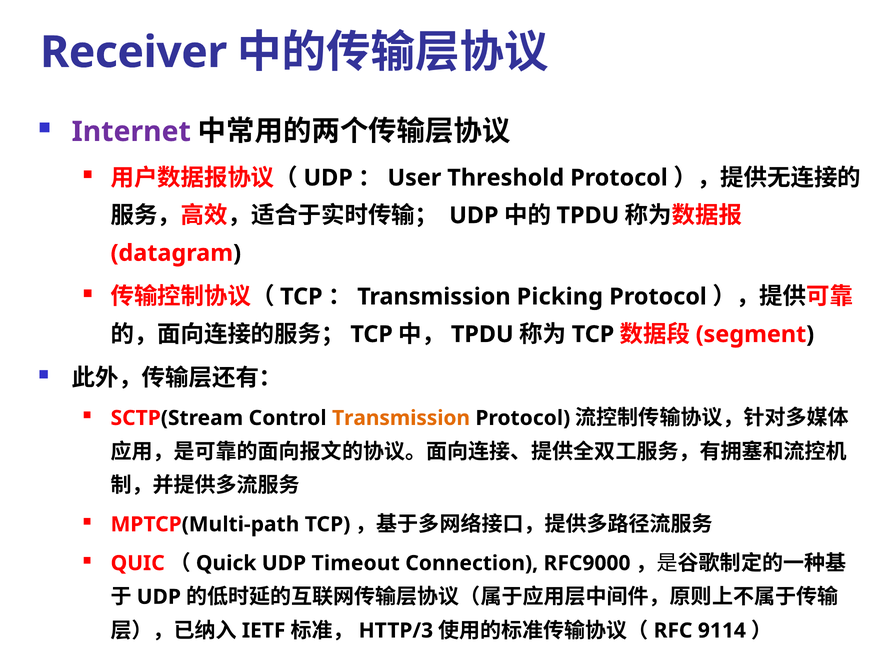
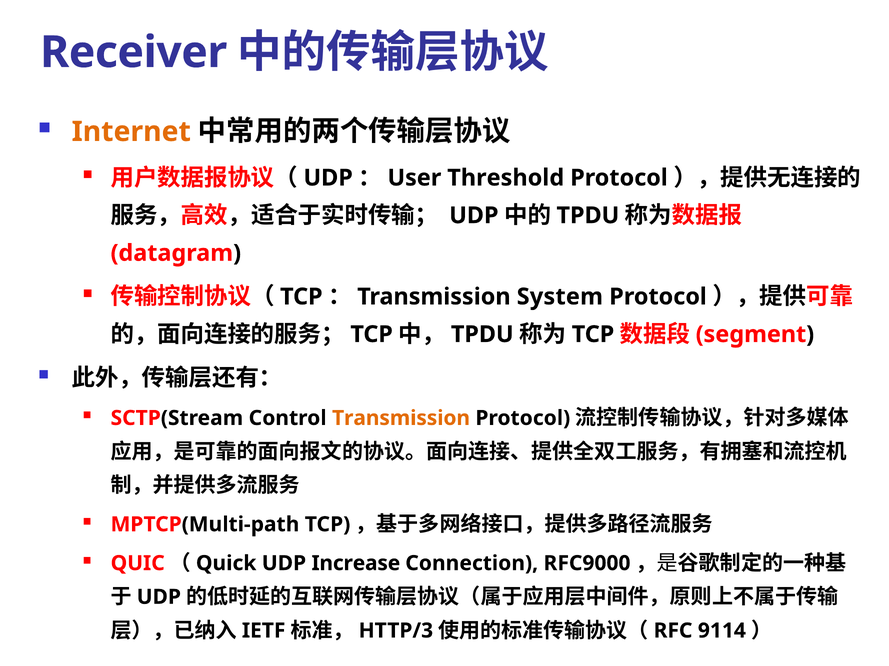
Internet colour: purple -> orange (131, 132)
Picking: Picking -> System (560, 297)
Timeout: Timeout -> Increase (356, 564)
